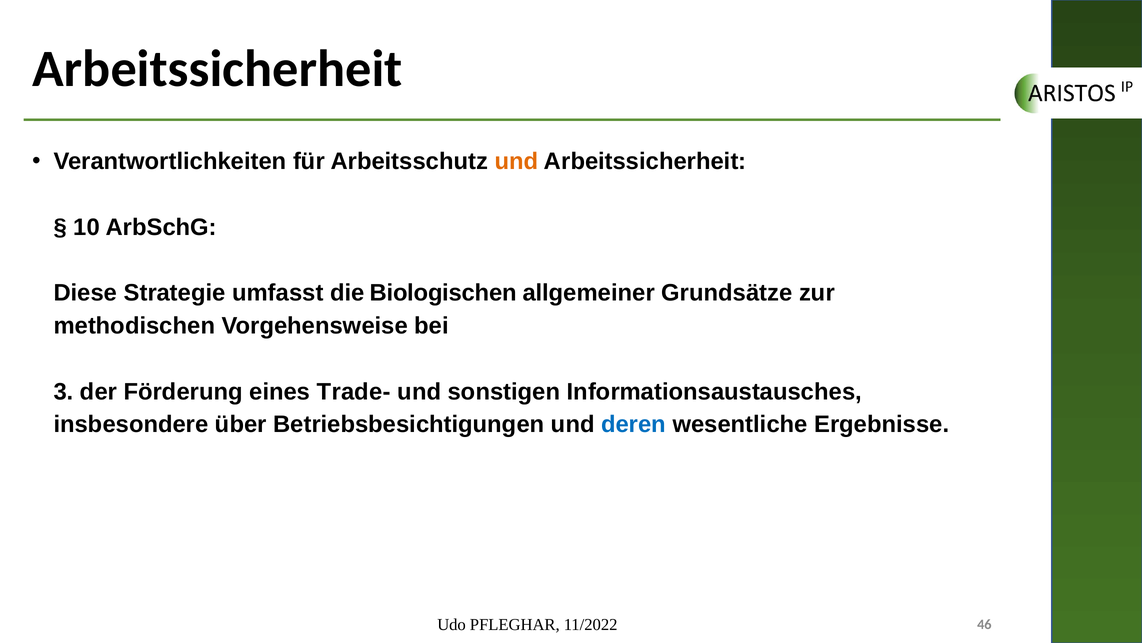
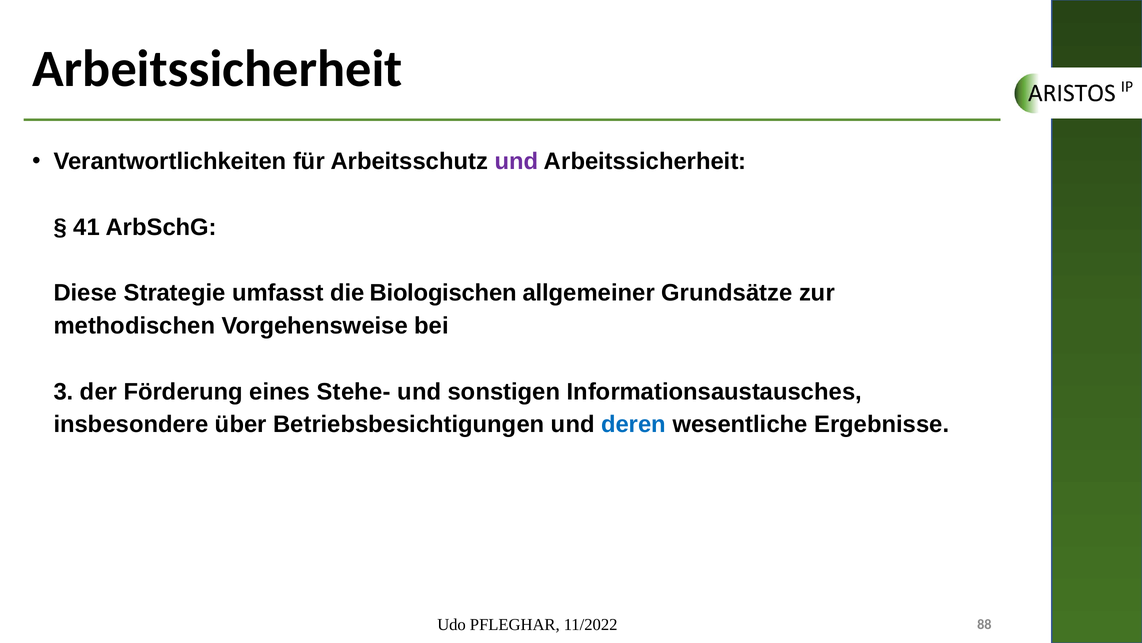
und colour: orange -> purple (516, 161)
10: 10 -> 41 (87, 227)
Trade-: Trade- -> Stehe- (354, 391)
46: 46 -> 88 (984, 624)
